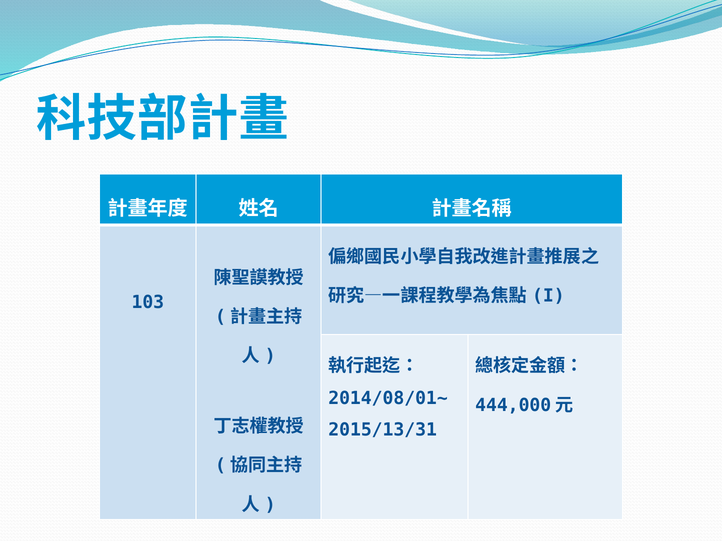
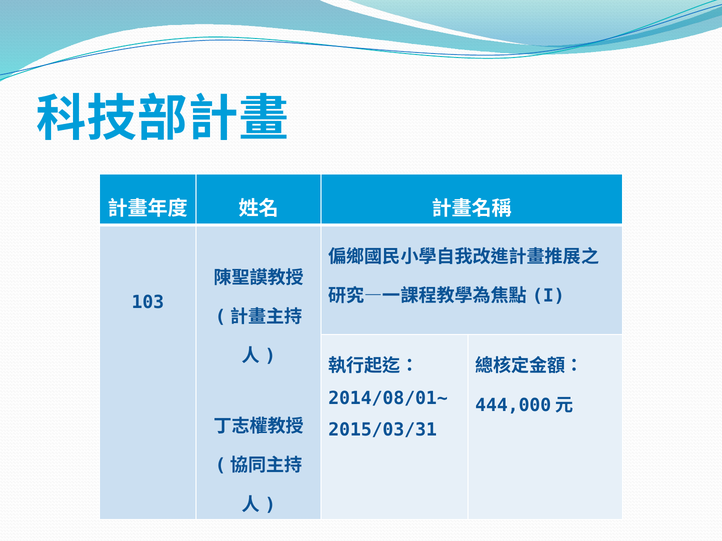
2015/13/31: 2015/13/31 -> 2015/03/31 (383, 430)
